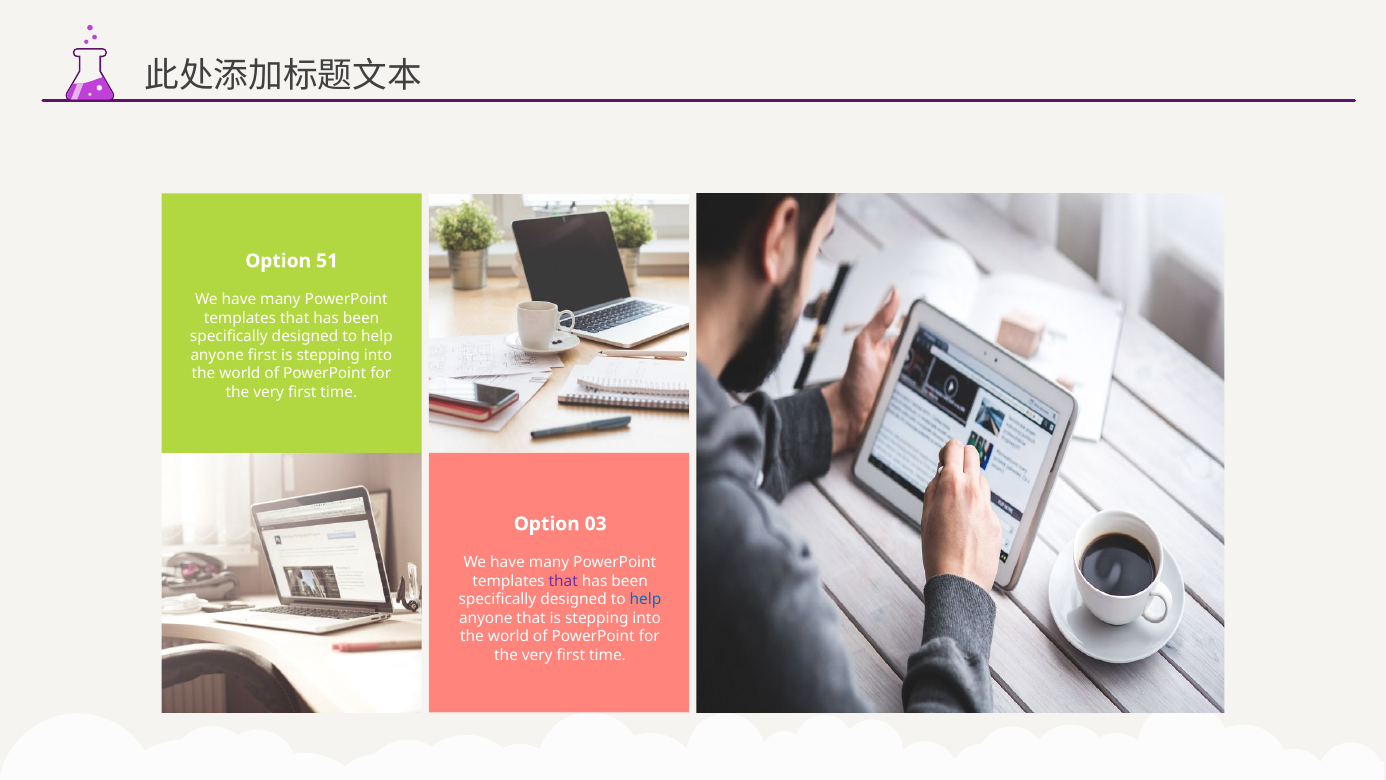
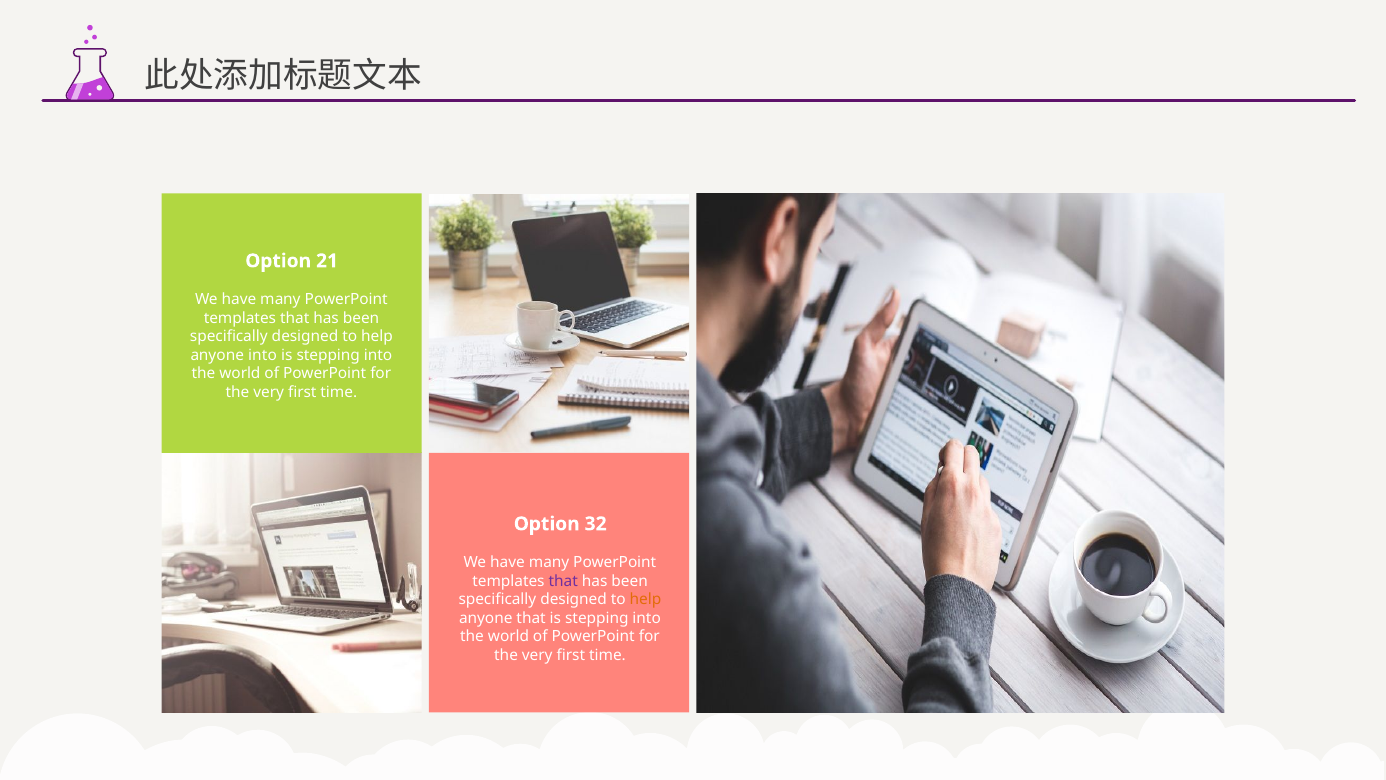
51: 51 -> 21 (327, 261)
anyone first: first -> into (262, 355)
03: 03 -> 32 (596, 524)
help colour: blue -> orange (646, 600)
